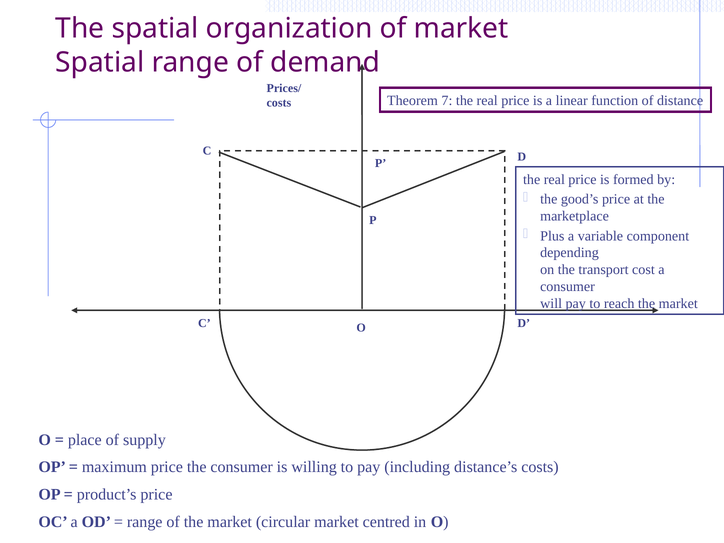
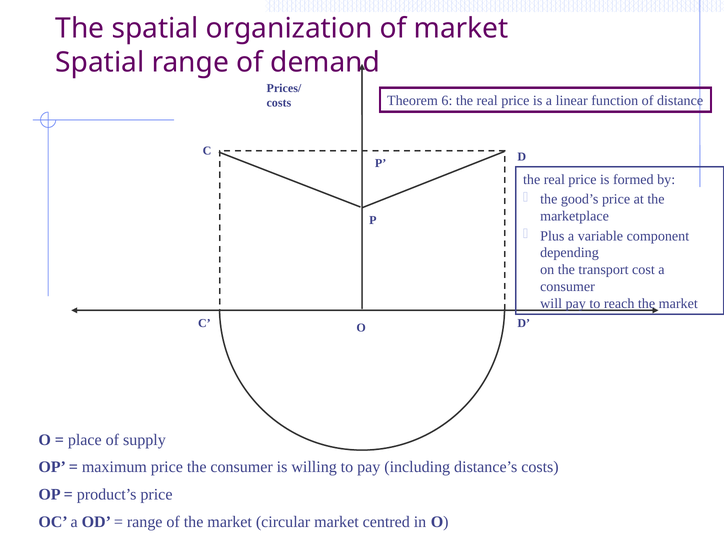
7: 7 -> 6 (447, 101)
